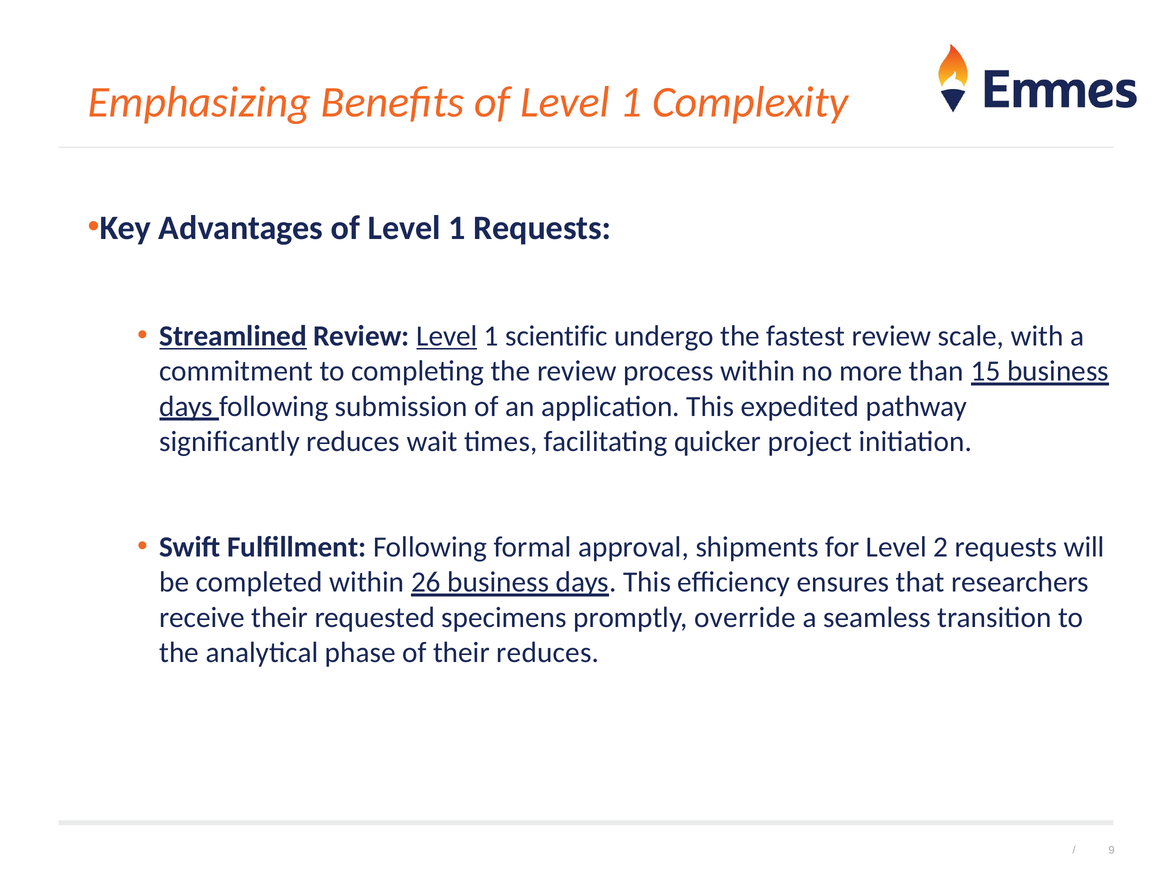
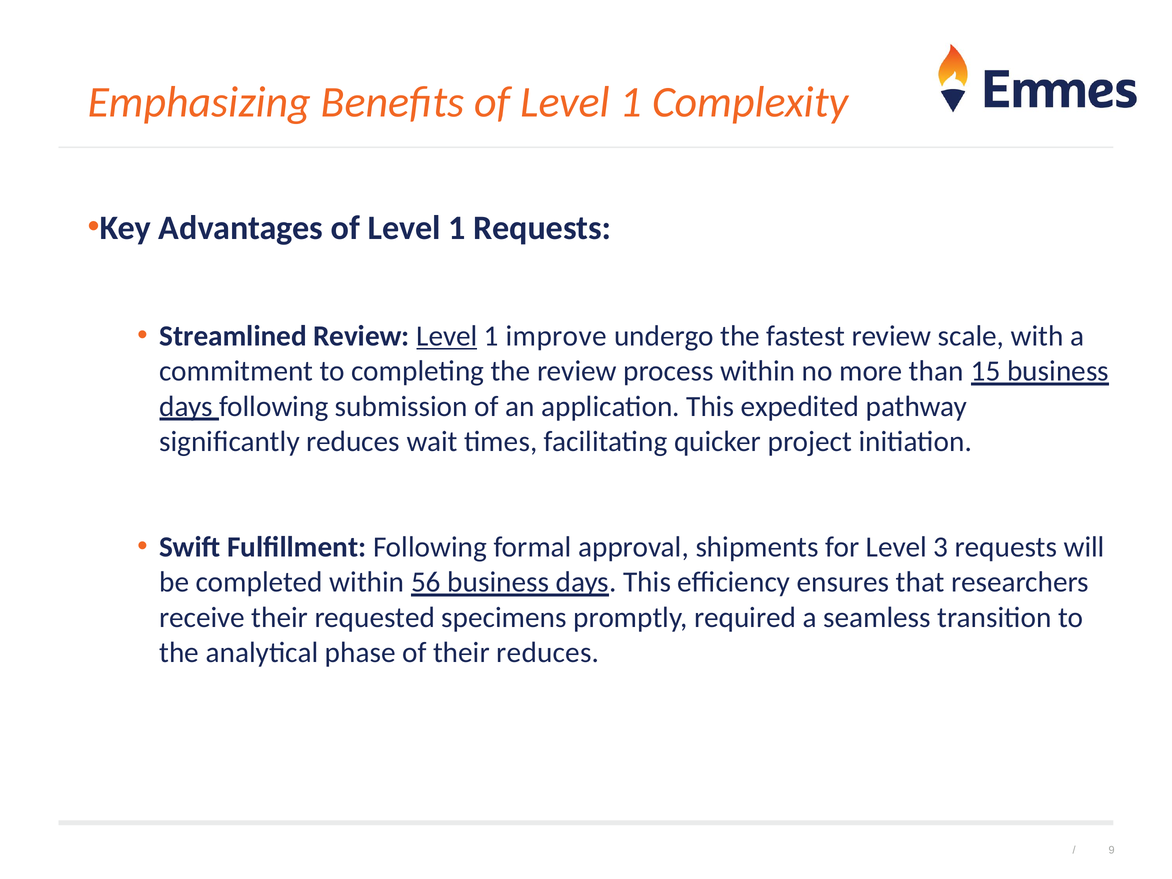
Streamlined underline: present -> none (233, 336)
scientific: scientific -> improve (556, 336)
2: 2 -> 3 (941, 547)
26: 26 -> 56 (426, 582)
override: override -> required (745, 617)
